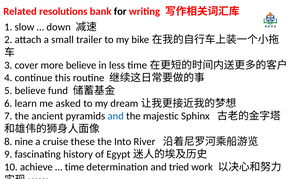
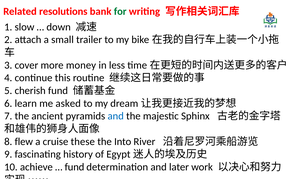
for colour: black -> green (120, 11)
more believe: believe -> money (81, 65)
5 believe: believe -> cherish (30, 91)
nine: nine -> flew (24, 141)
time: time -> fund (74, 167)
tried: tried -> later (179, 167)
